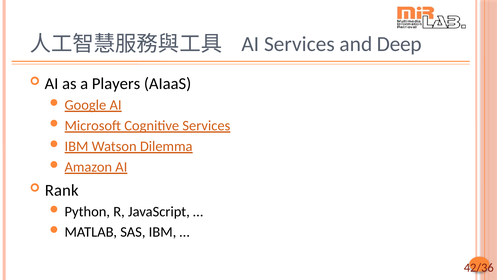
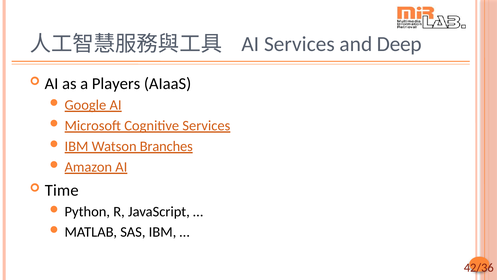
Dilemma: Dilemma -> Branches (166, 146)
Rank: Rank -> Time (62, 190)
